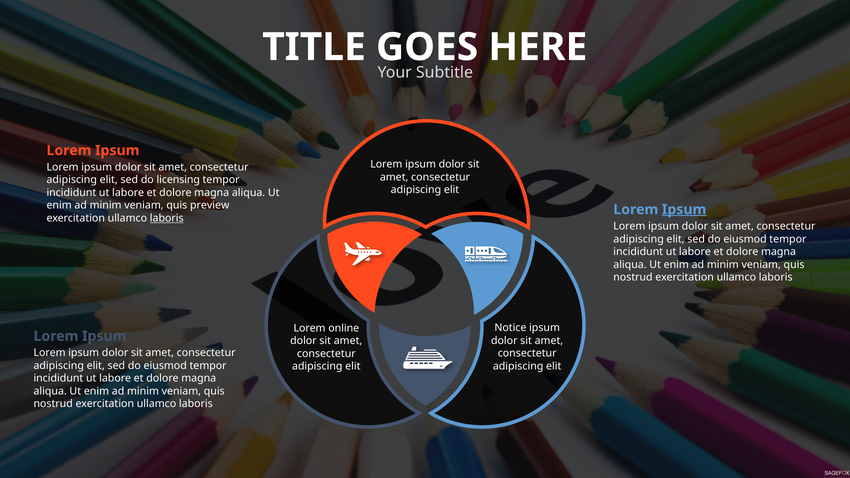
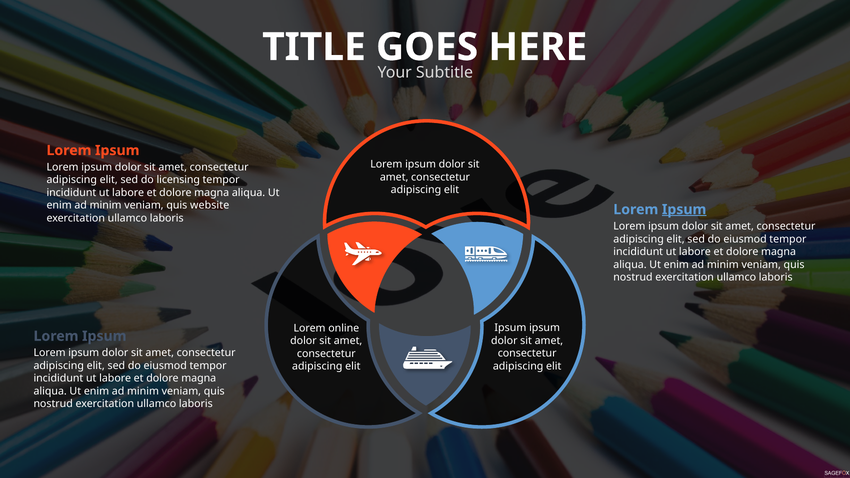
preview: preview -> website (210, 205)
laboris underline: present -> none (167, 218)
Notice: Notice -> Ipsum (510, 328)
